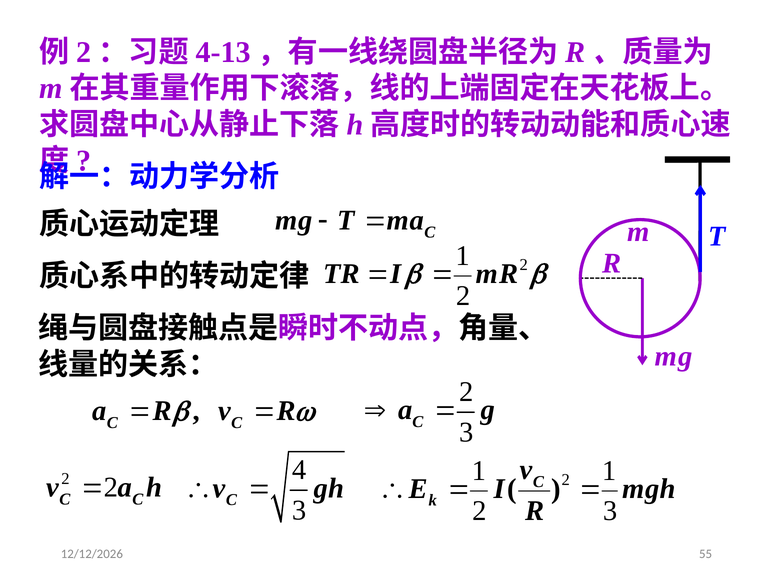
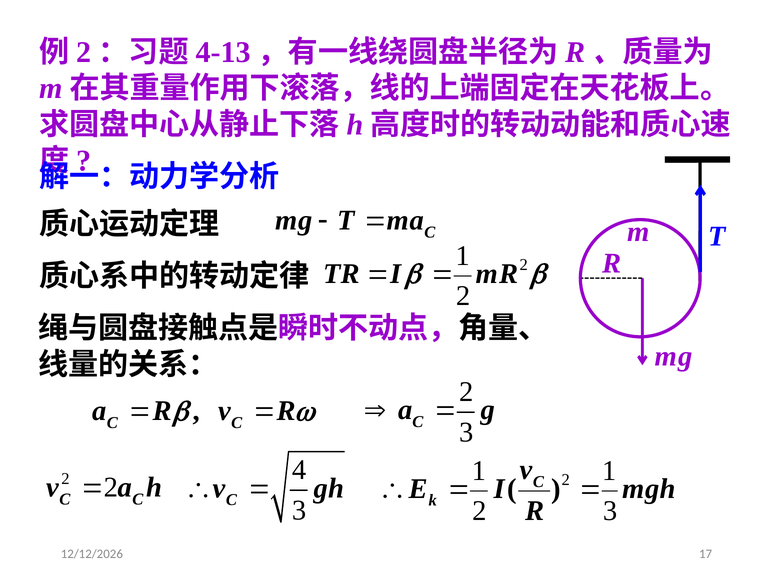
55: 55 -> 17 (706, 554)
